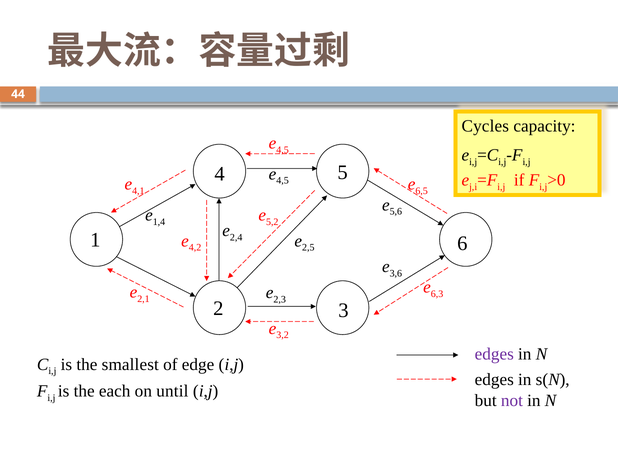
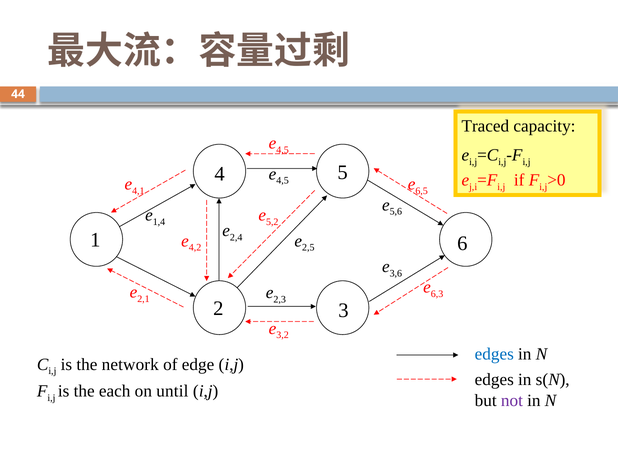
Cycles: Cycles -> Traced (485, 126)
edges colour: purple -> blue (494, 354)
smallest: smallest -> network (130, 365)
